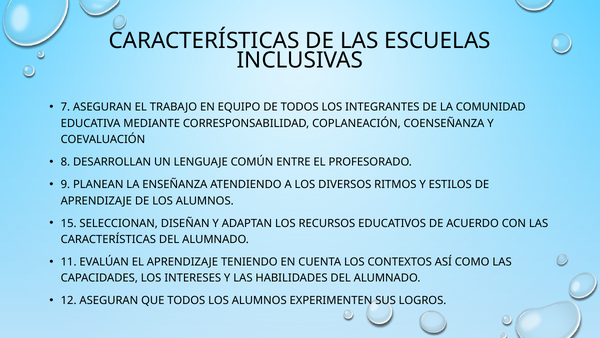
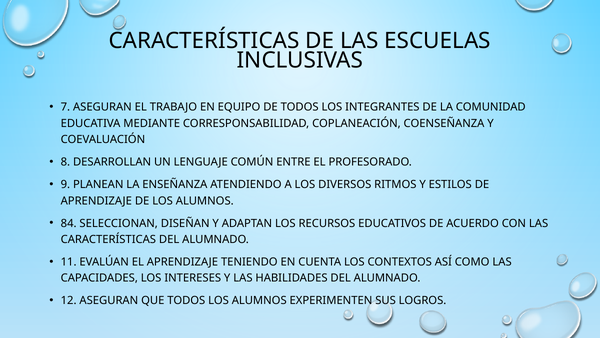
15: 15 -> 84 (69, 223)
